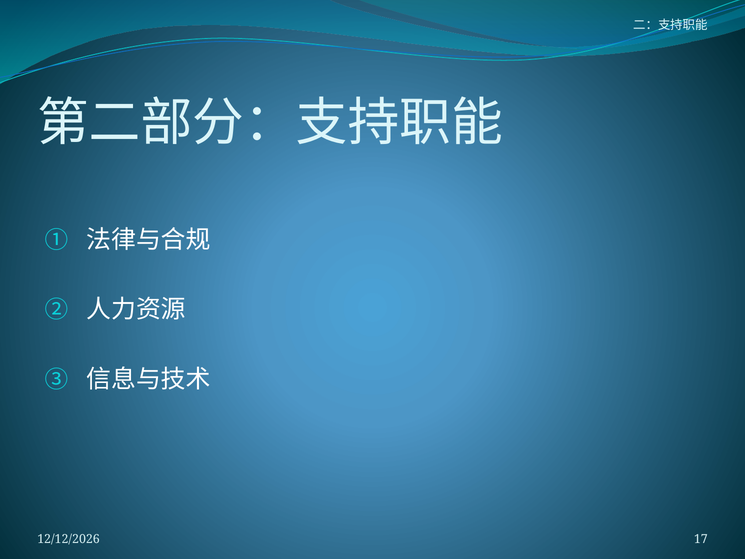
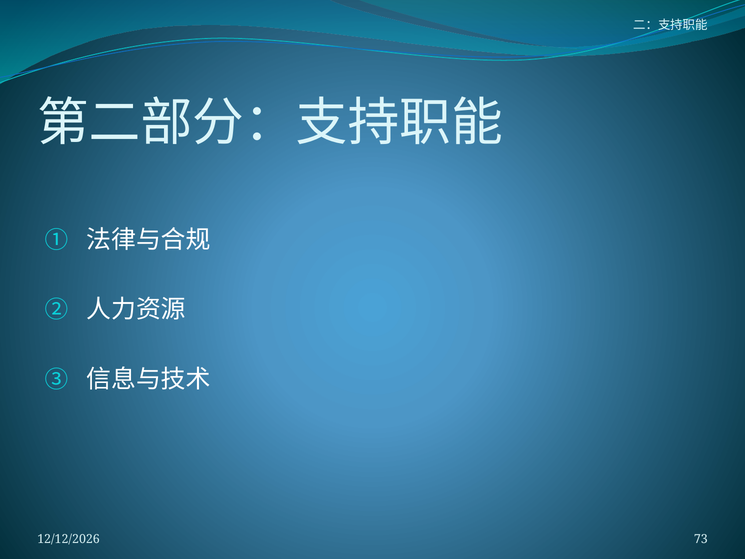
17: 17 -> 73 (701, 539)
